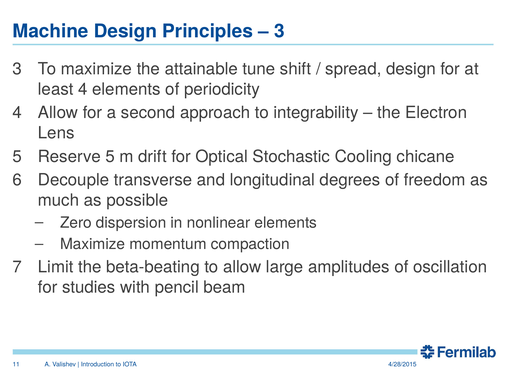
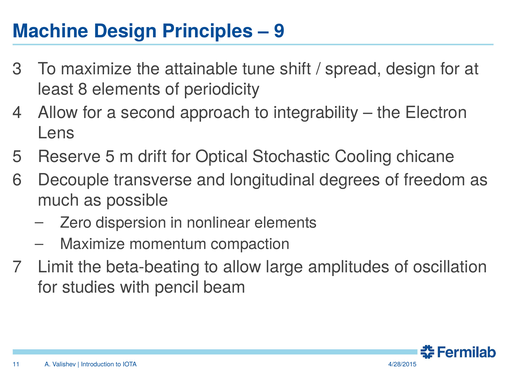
3: 3 -> 9 (279, 31)
least 4: 4 -> 8 (83, 89)
